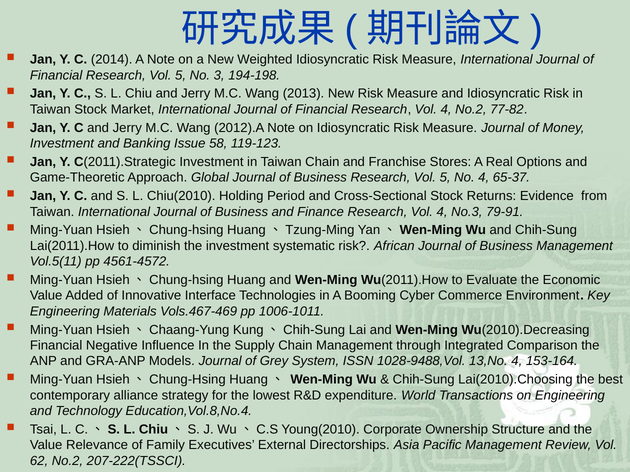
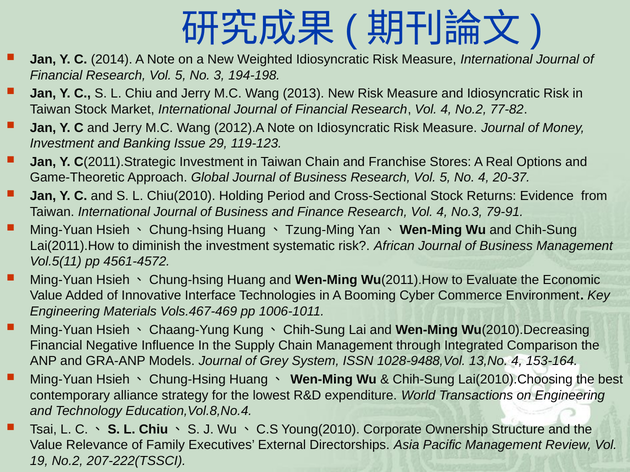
58: 58 -> 29 (218, 144)
65-37: 65-37 -> 20-37 (511, 178)
62: 62 -> 19 (39, 461)
